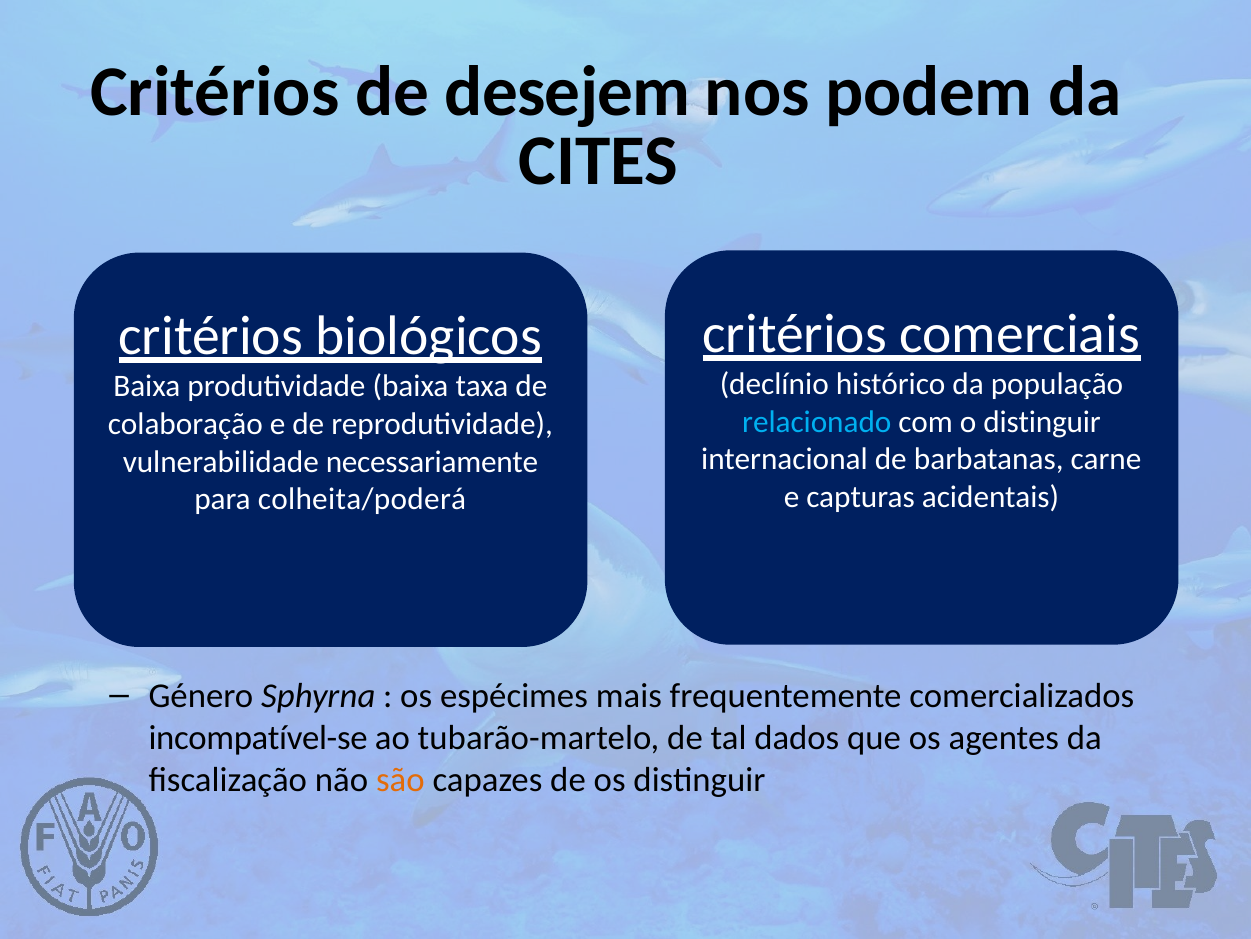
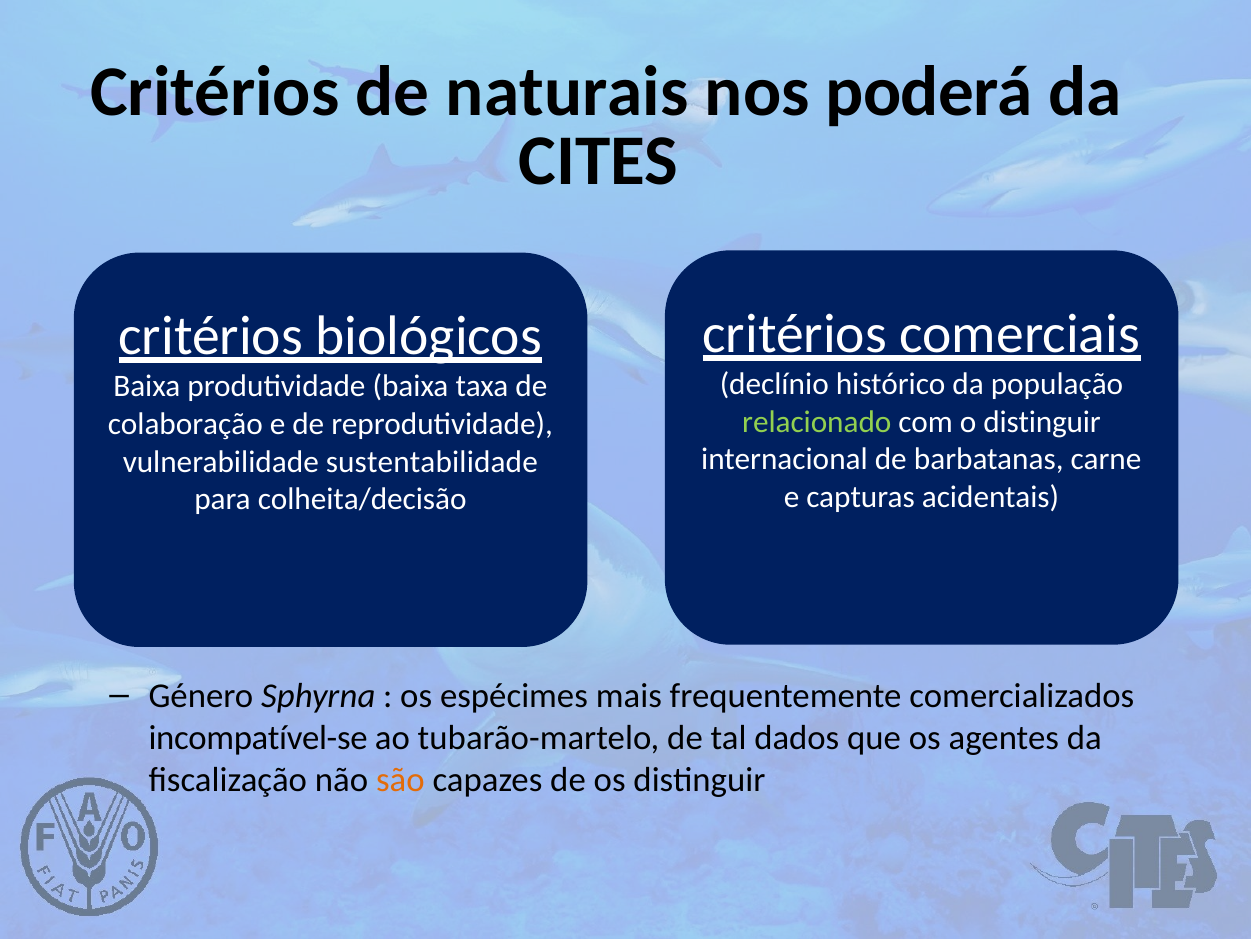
desejem: desejem -> naturais (567, 92)
podem: podem -> poderá (929, 92)
relacionado colour: light blue -> light green (817, 422)
necessariamente: necessariamente -> sustentabilidade (432, 461)
colheita/poderá: colheita/poderá -> colheita/decisão (362, 499)
